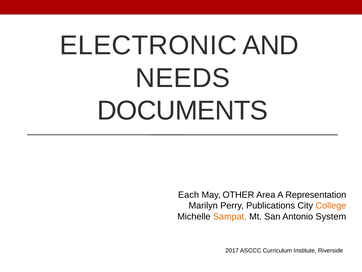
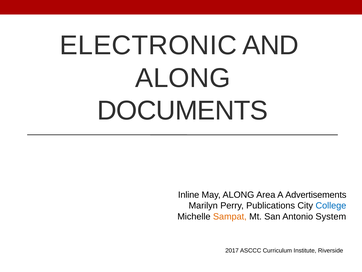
NEEDS: NEEDS -> ALONG (183, 78)
Each: Each -> Inline (189, 195)
May OTHER: OTHER -> ALONG (238, 195)
Representation: Representation -> Advertisements (316, 195)
College colour: orange -> blue (331, 205)
